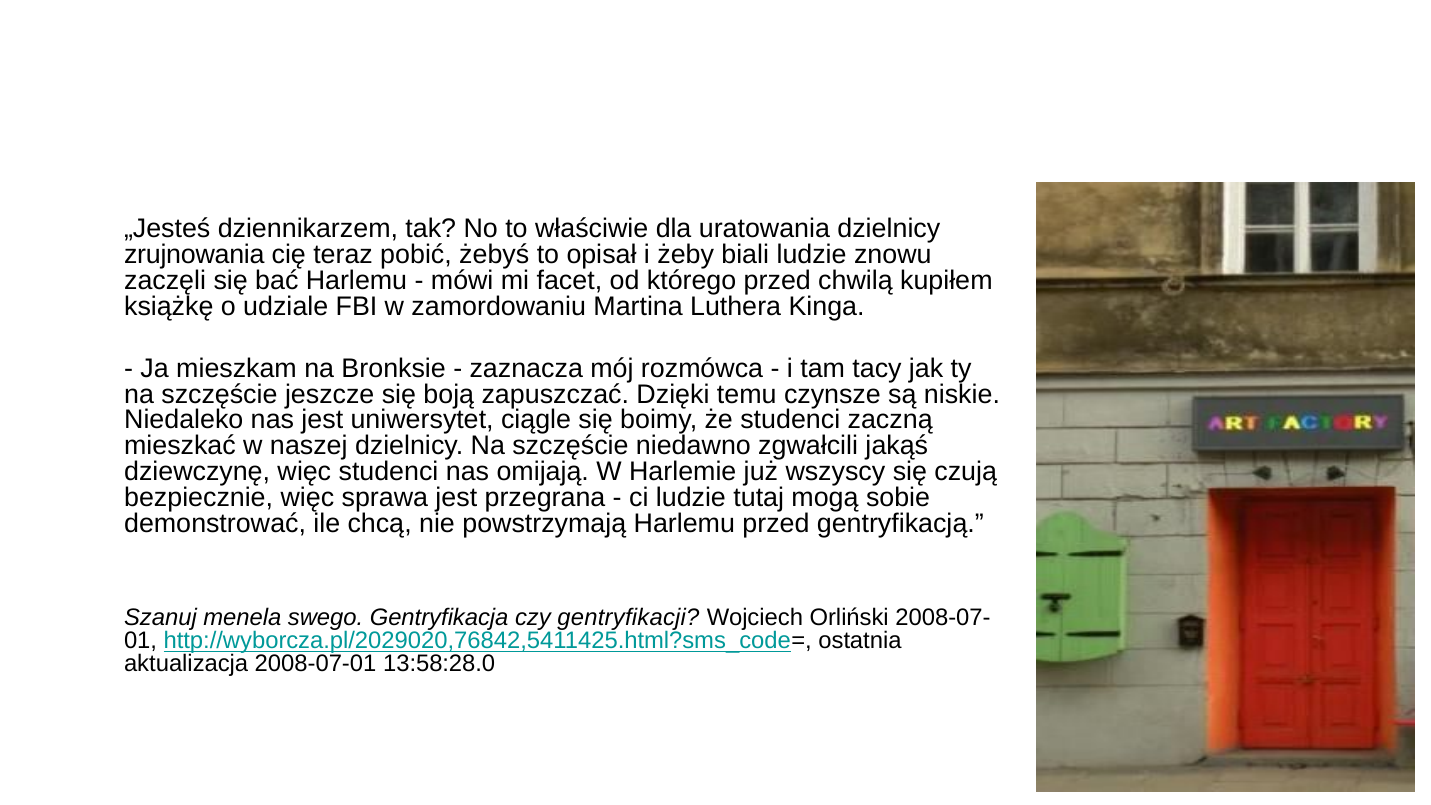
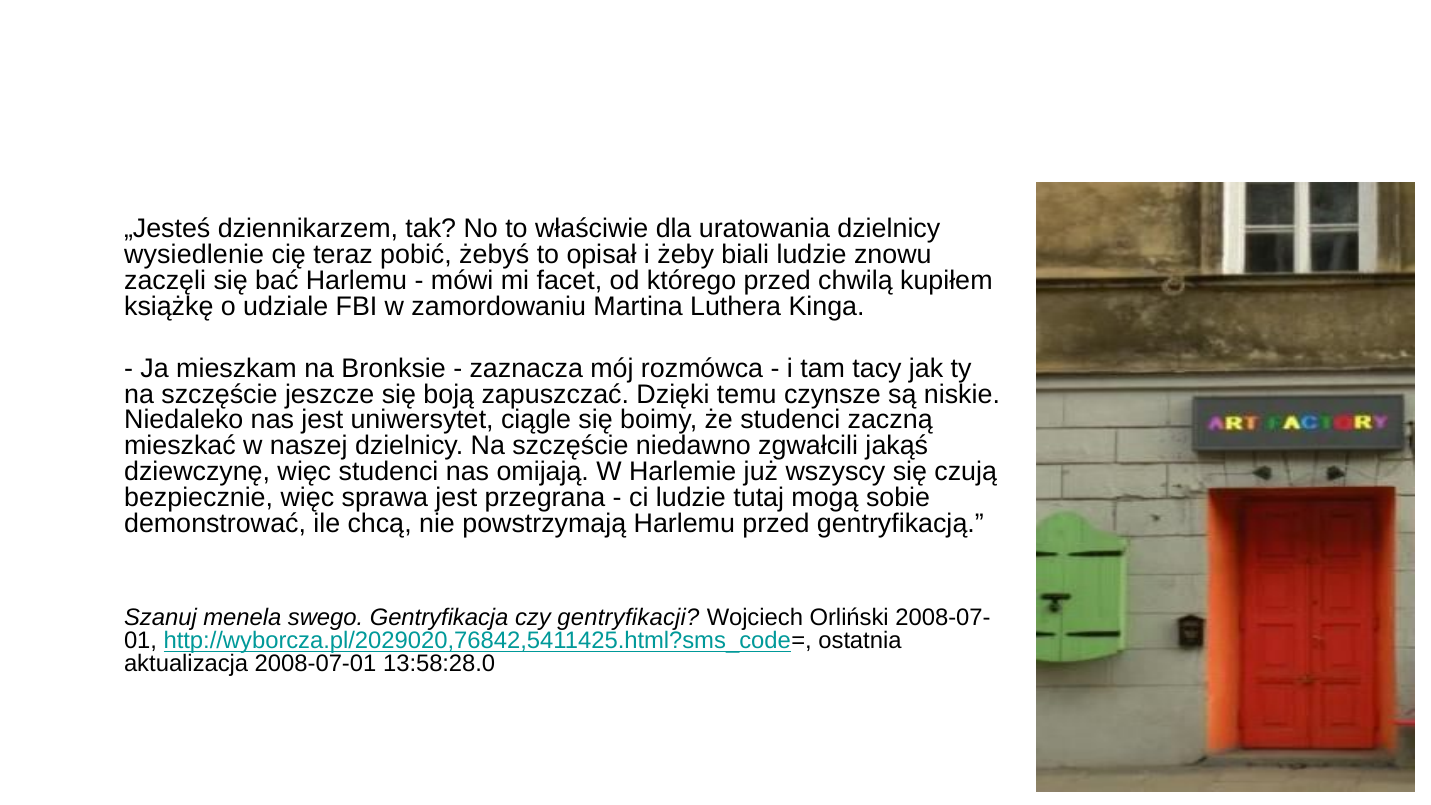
zrujnowania: zrujnowania -> wysiedlenie (194, 255)
